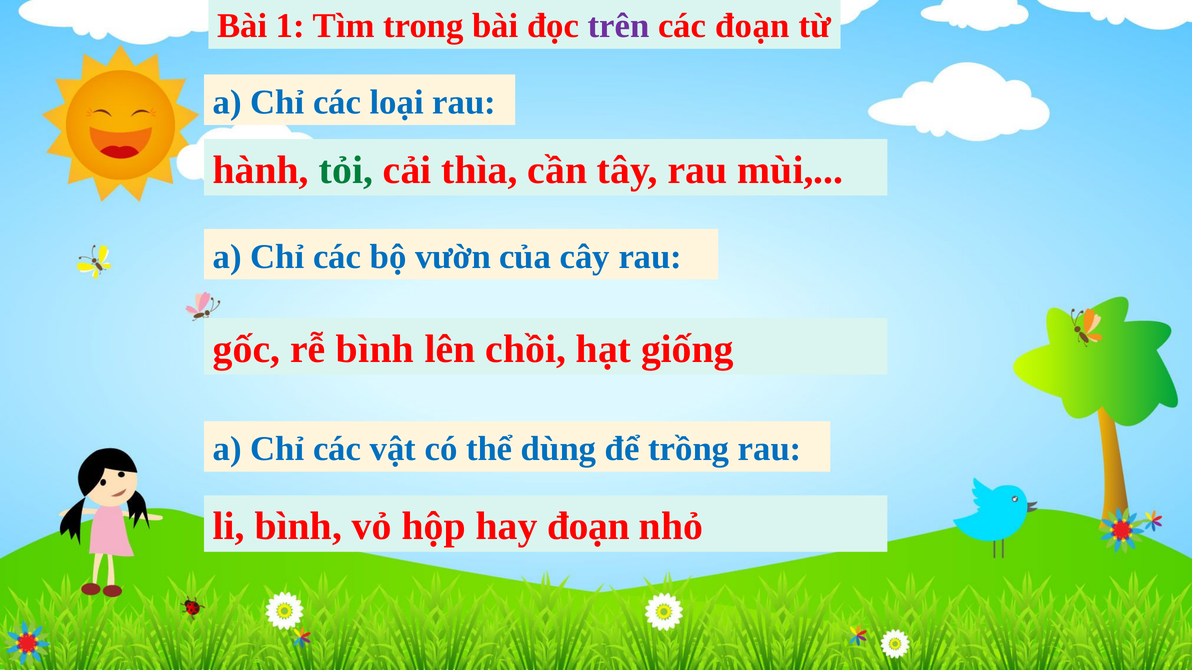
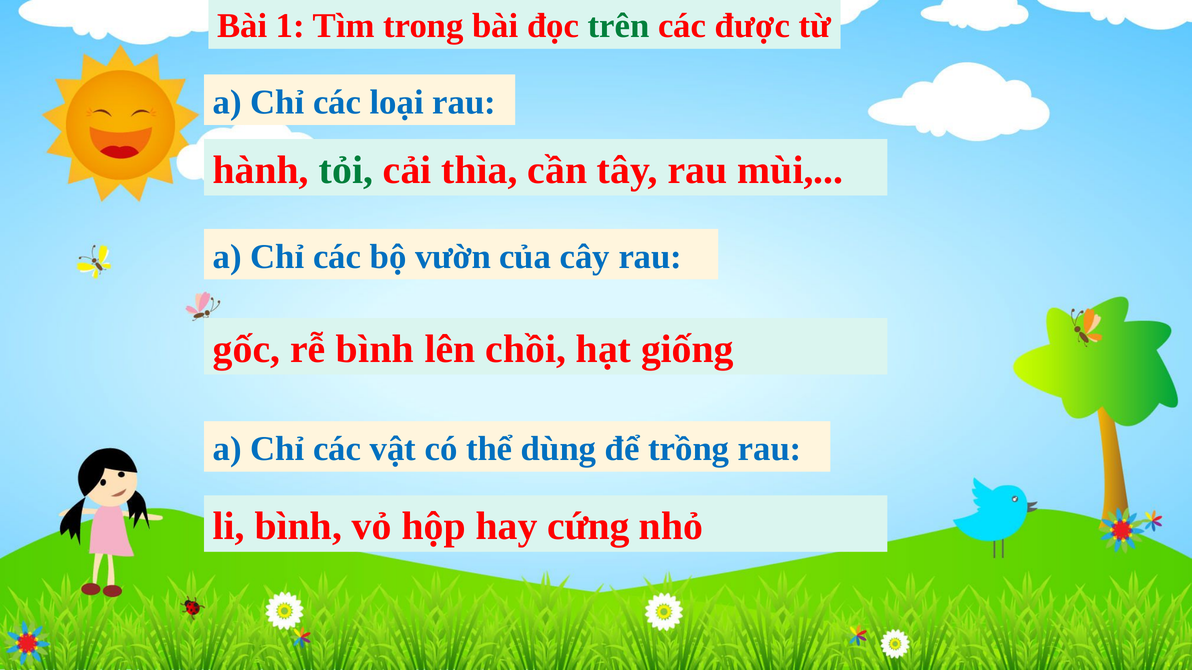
trên colour: purple -> green (619, 26)
các đoạn: đoạn -> được (752, 26)
hay đoạn: đoạn -> cứng (588, 527)
